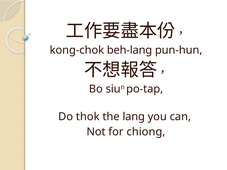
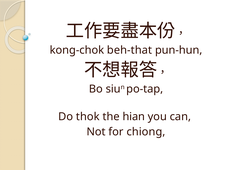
beh-lang: beh-lang -> beh-that (130, 50)
lang: lang -> hian (134, 117)
